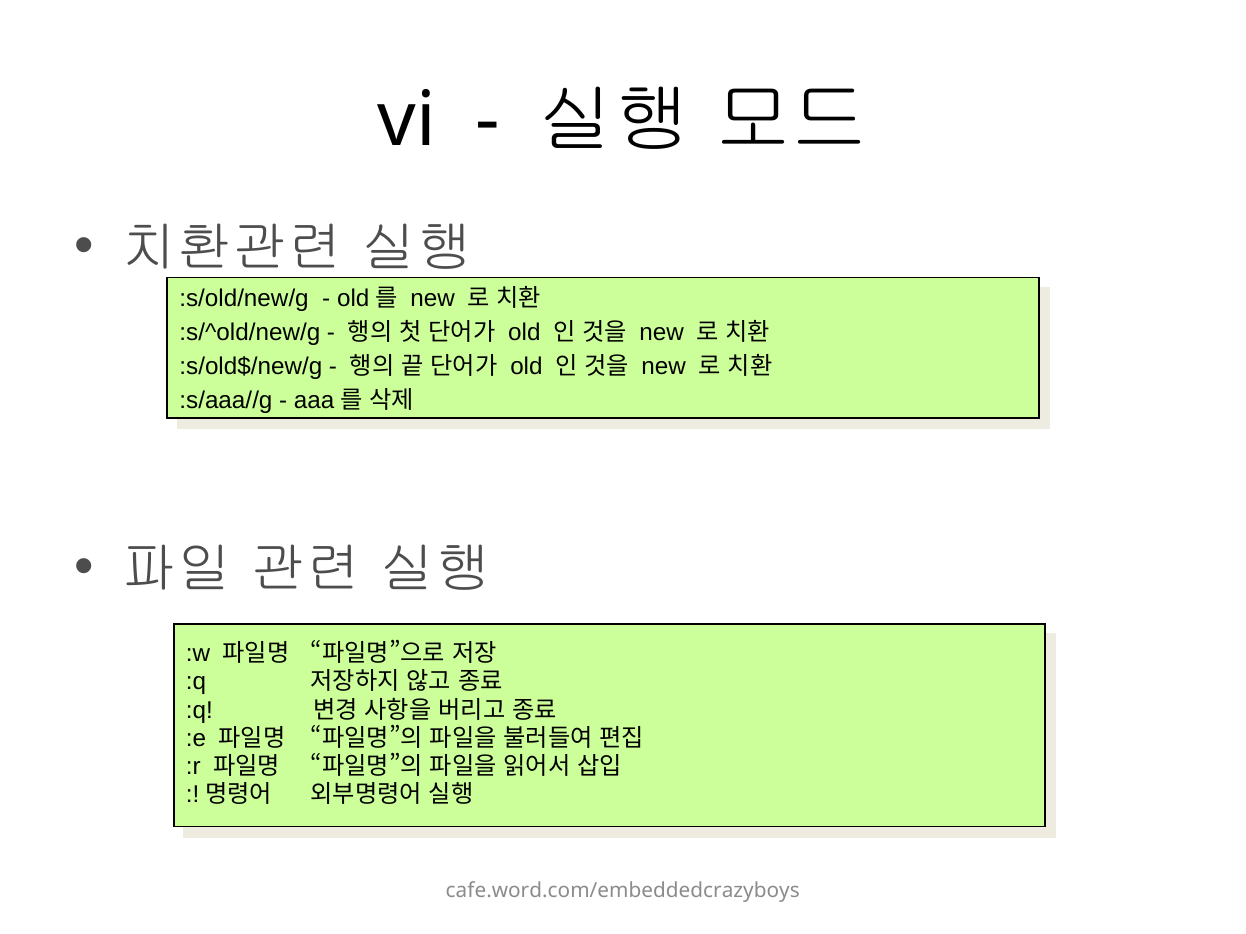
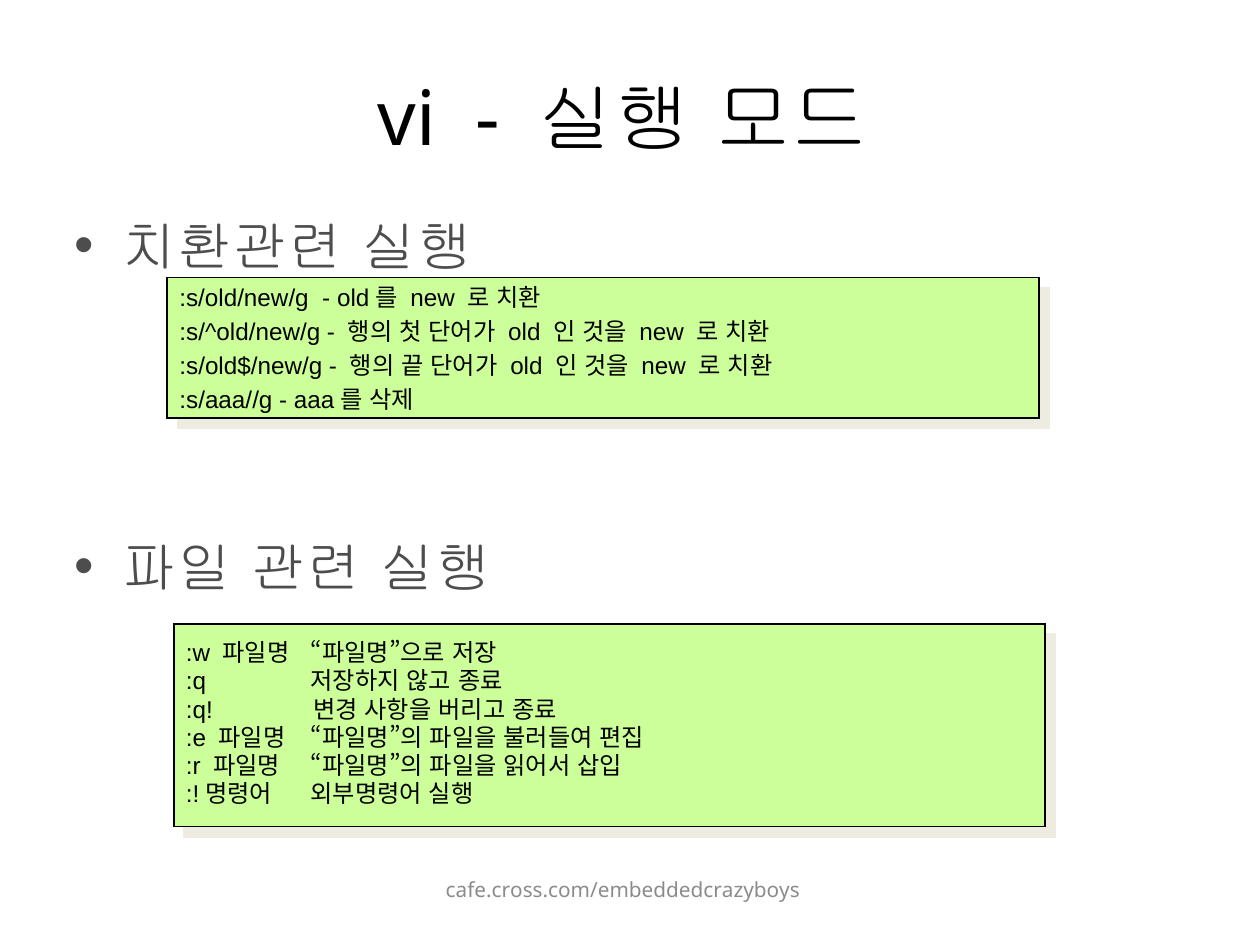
cafe.word.com/embeddedcrazyboys: cafe.word.com/embeddedcrazyboys -> cafe.cross.com/embeddedcrazyboys (623, 891)
